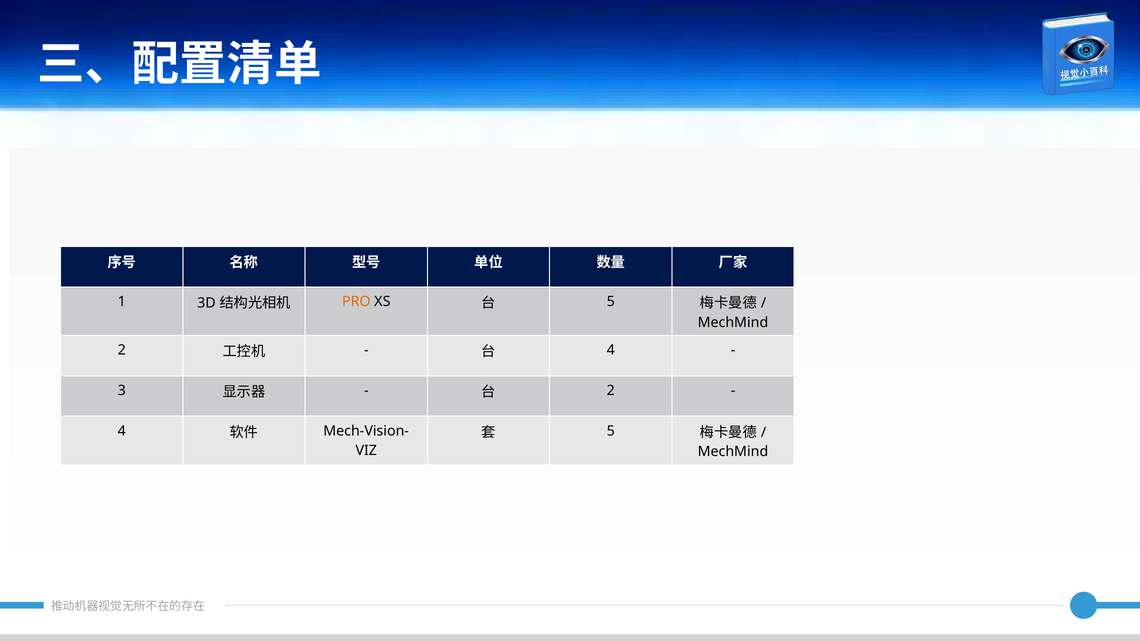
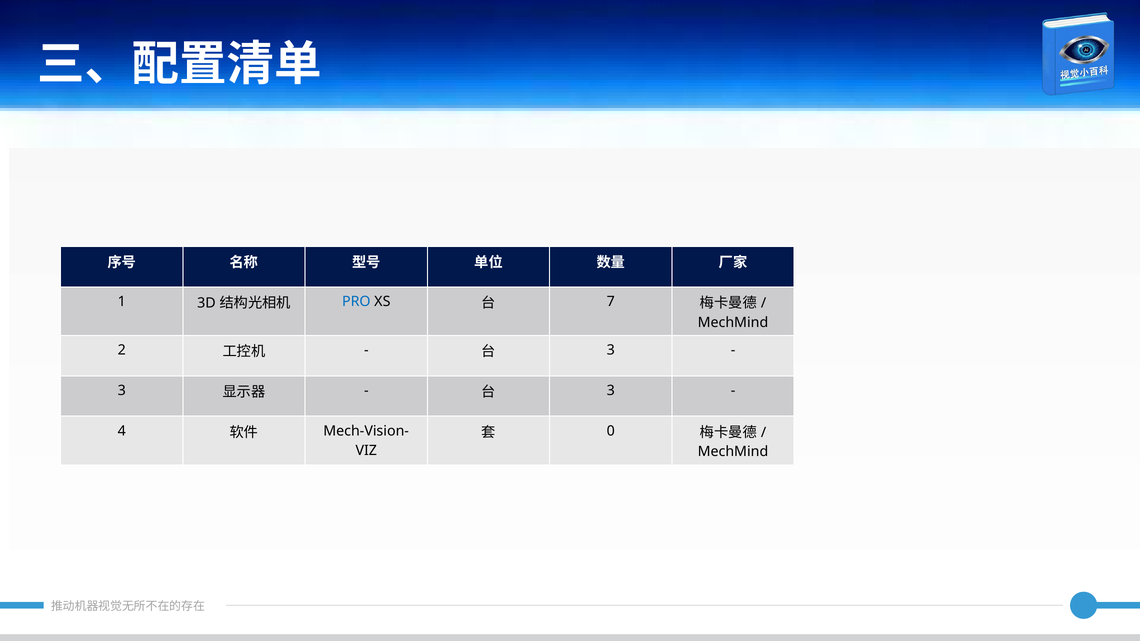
PRO colour: orange -> blue (356, 302)
5: 5 -> 7 (611, 302)
4: 4 -> 3 (611, 350)
2: 2 -> 3 (611, 391)
5: 5 -> 0 (611, 431)
